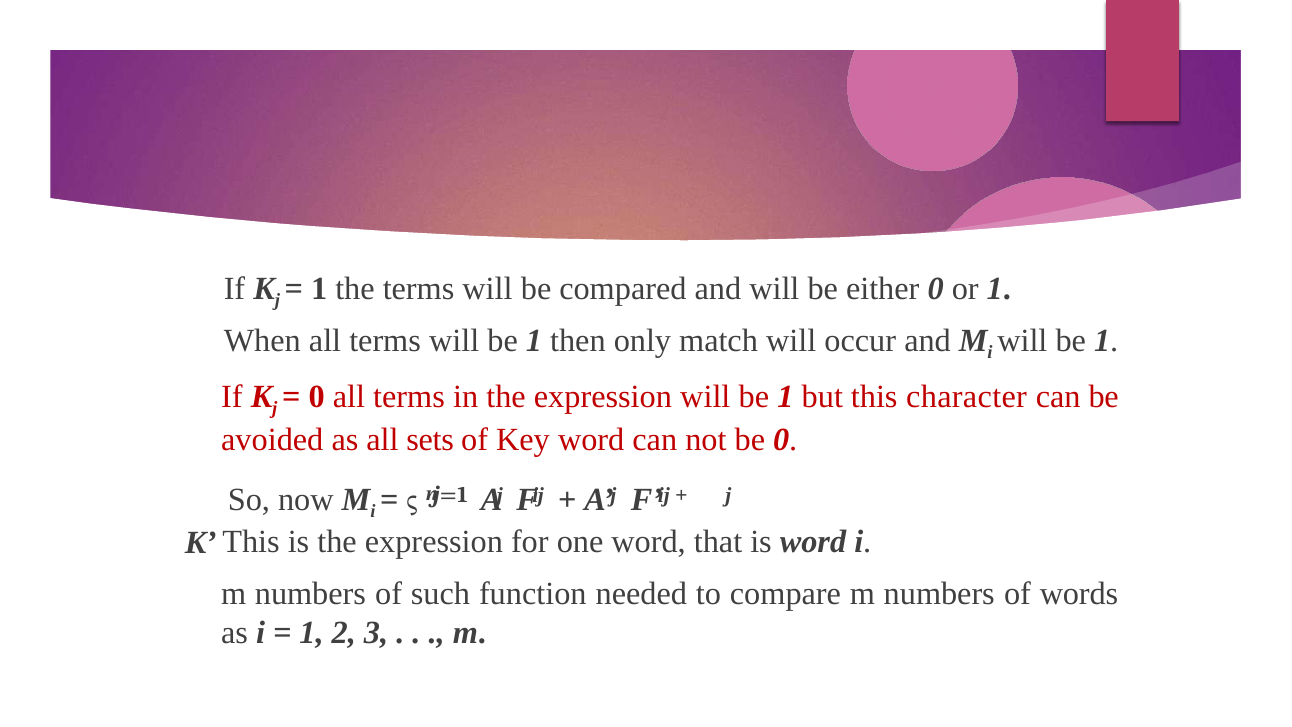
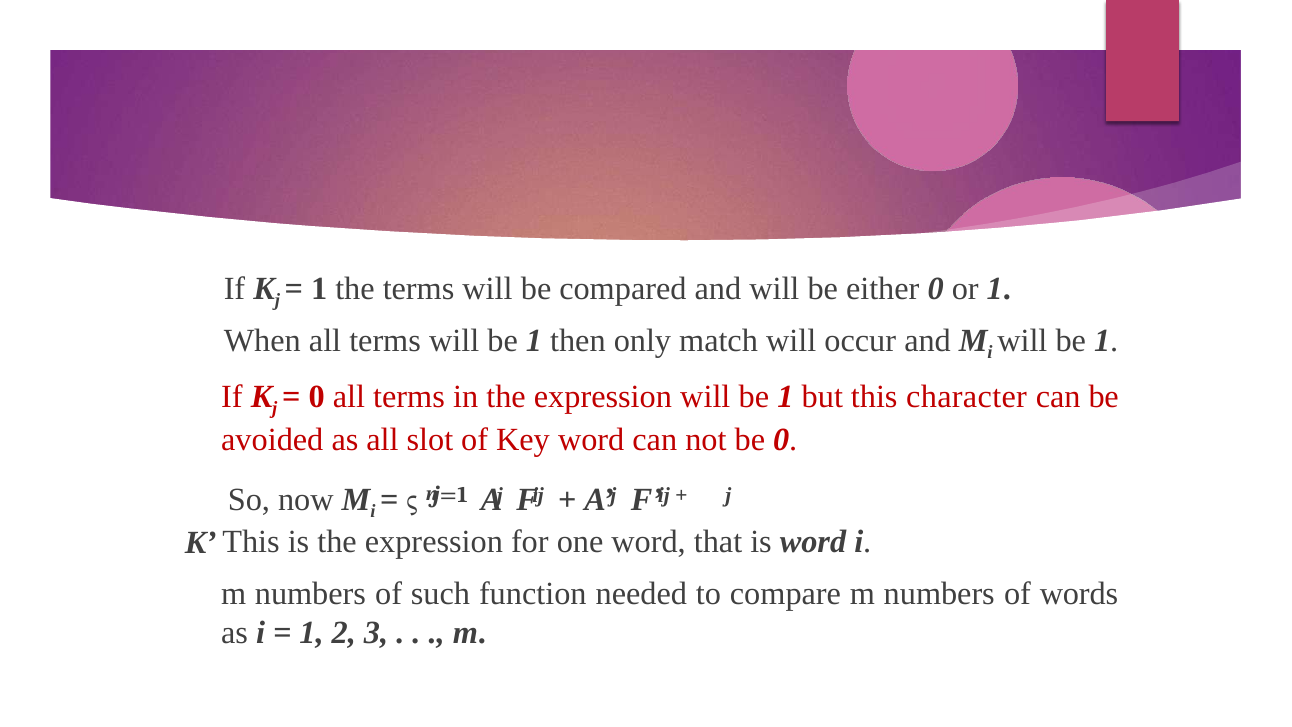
sets: sets -> slot (430, 440)
